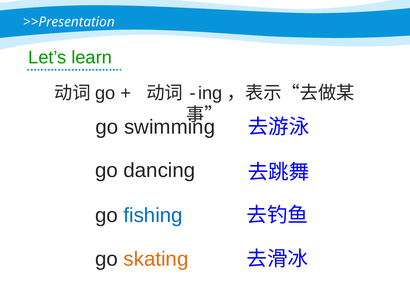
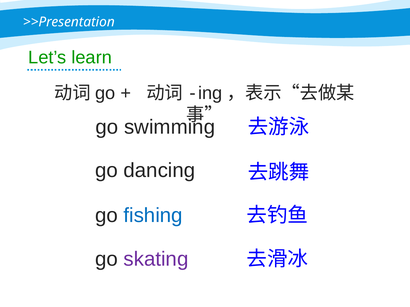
skating colour: orange -> purple (156, 259)
